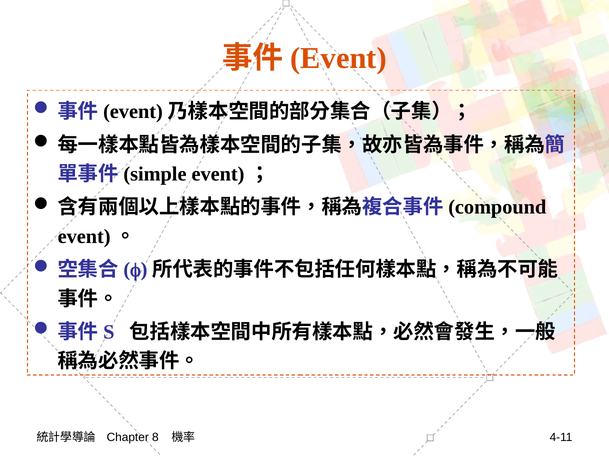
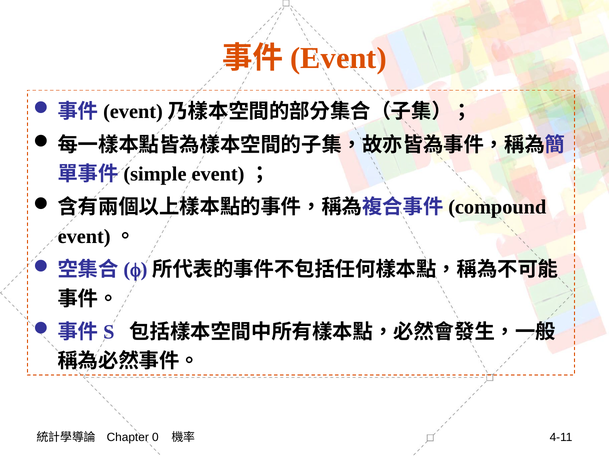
8: 8 -> 0 (155, 438)
